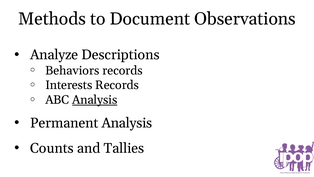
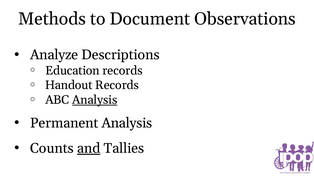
Behaviors: Behaviors -> Education (72, 70)
Interests: Interests -> Handout (69, 85)
and underline: none -> present (89, 148)
